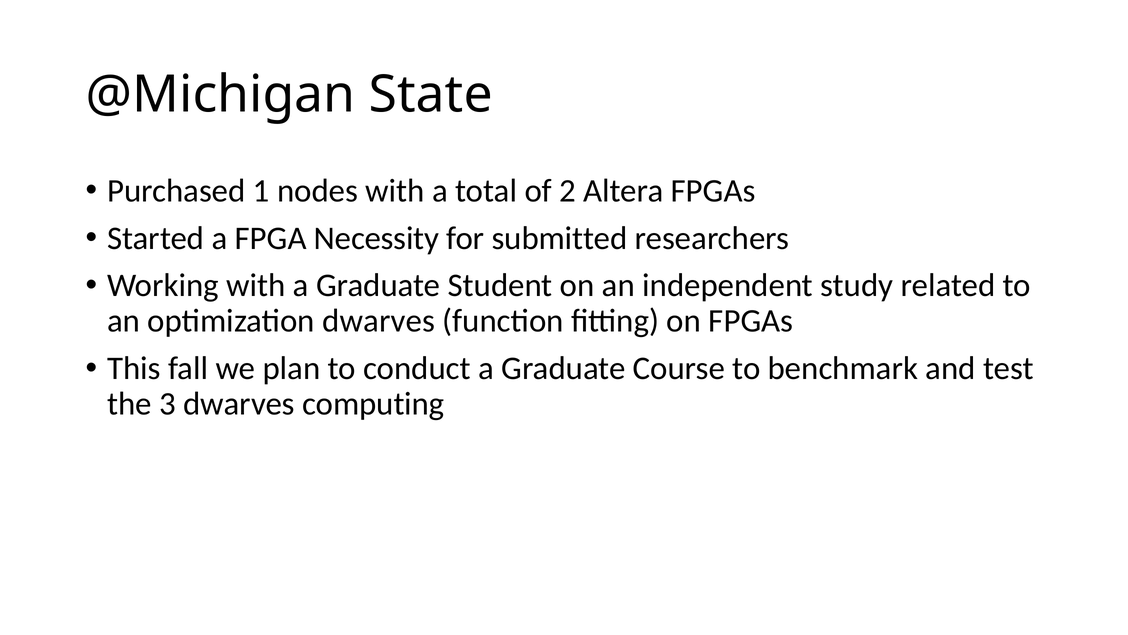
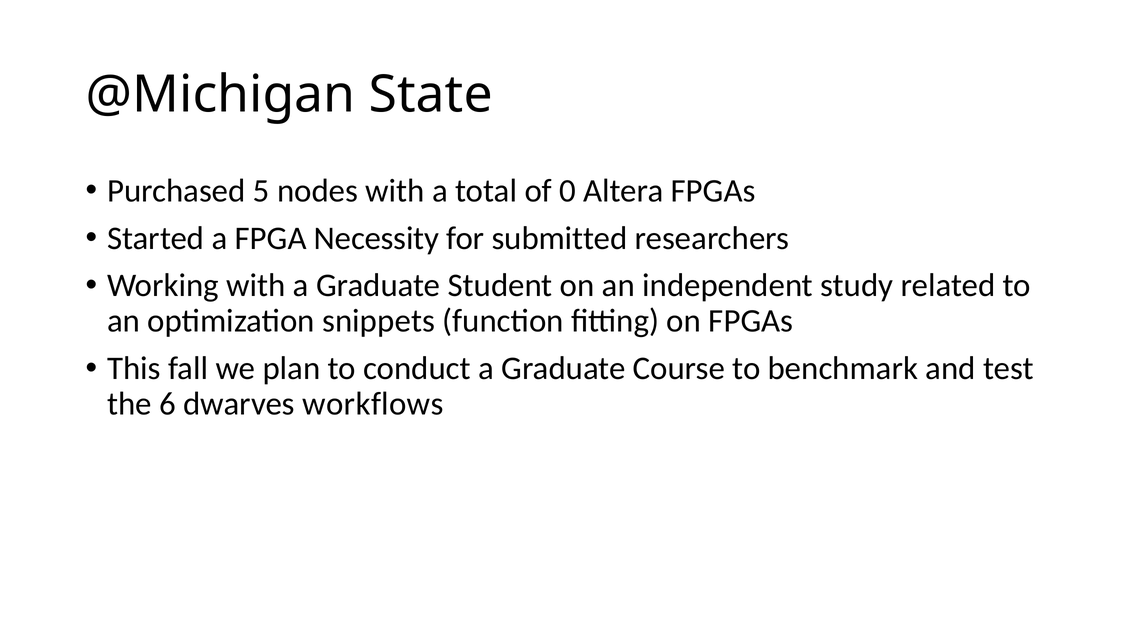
1: 1 -> 5 (261, 191)
2: 2 -> 0 (568, 191)
optimization dwarves: dwarves -> snippets (379, 321)
3: 3 -> 6 (167, 404)
computing: computing -> workflows (373, 404)
